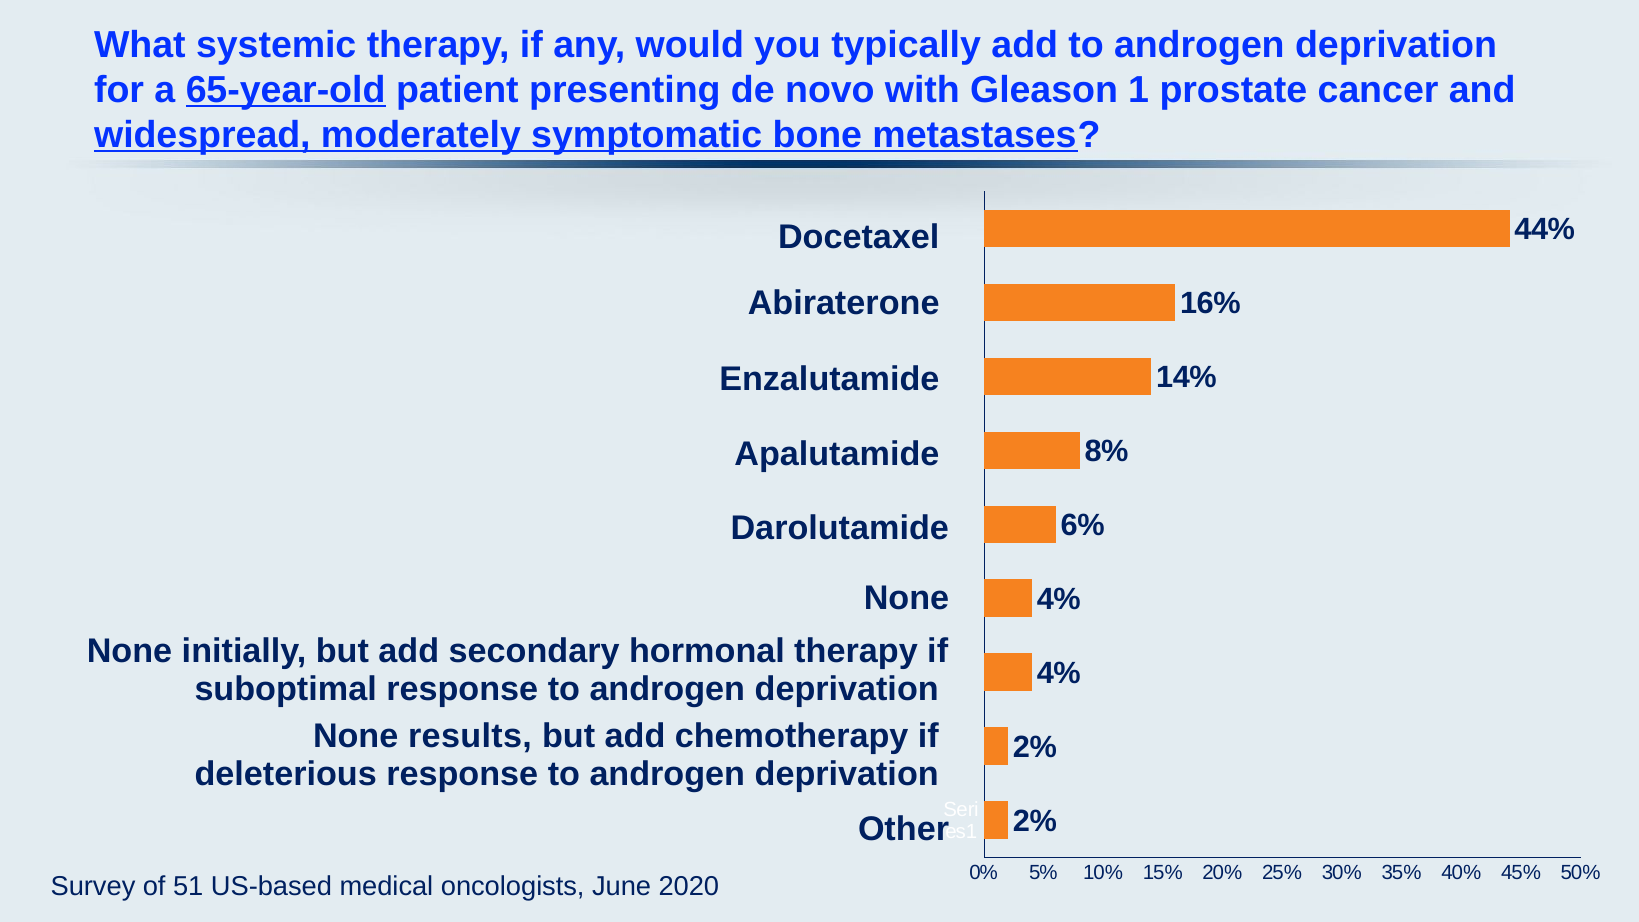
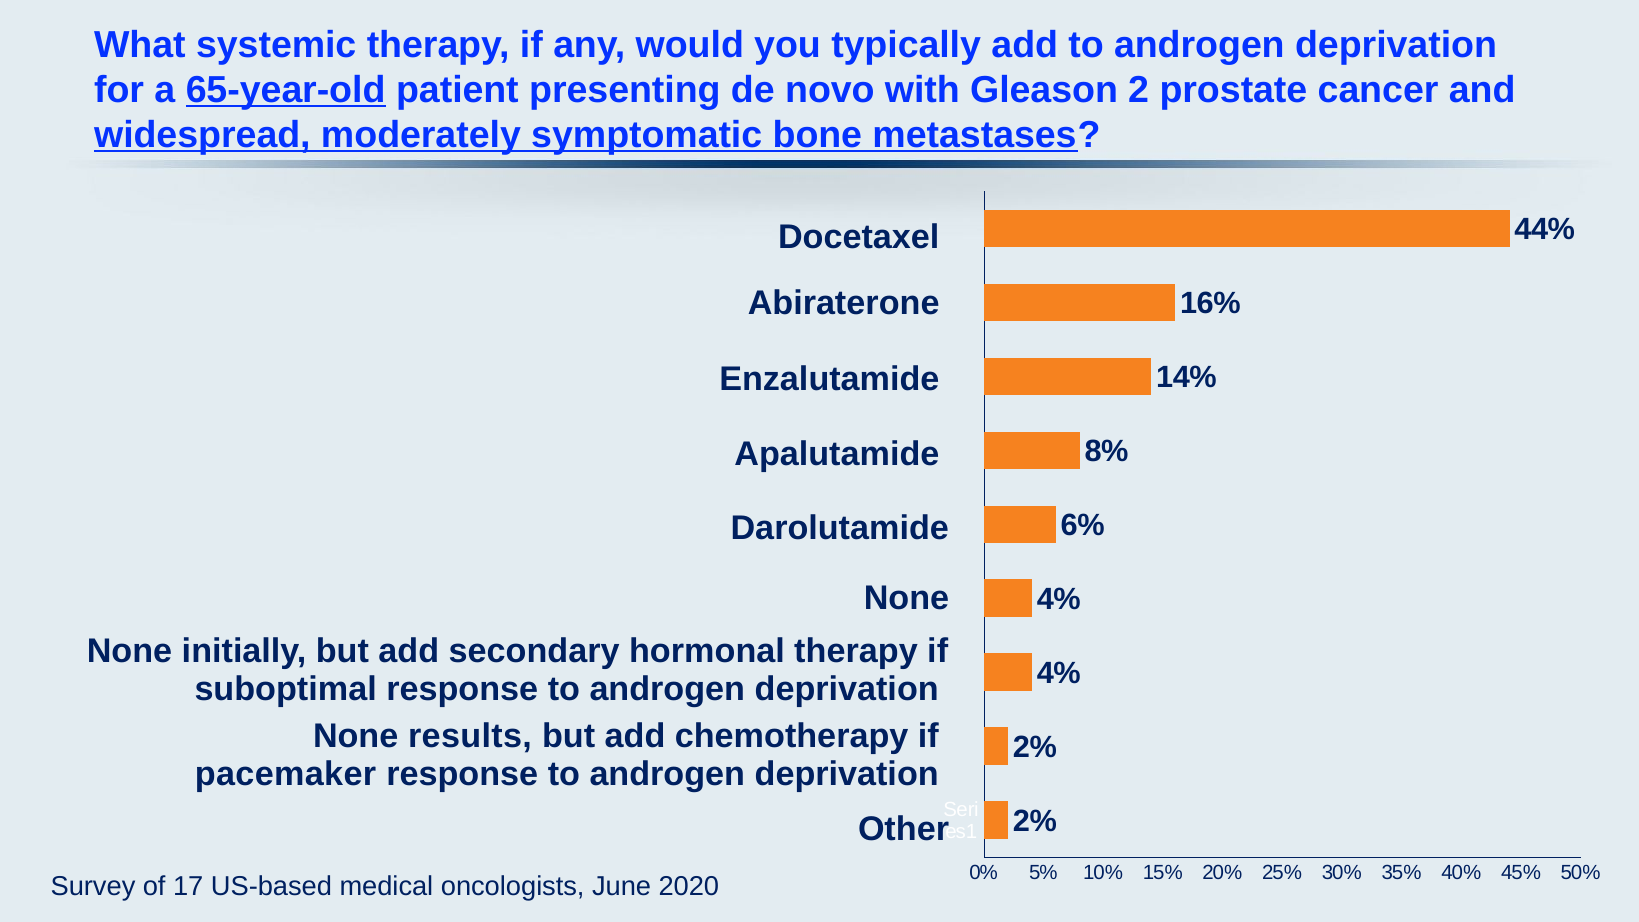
1: 1 -> 2 (1139, 90)
deleterious: deleterious -> pacemaker (286, 774)
51: 51 -> 17 (188, 887)
